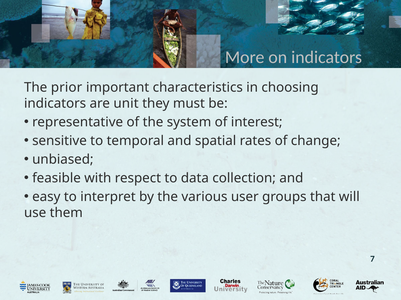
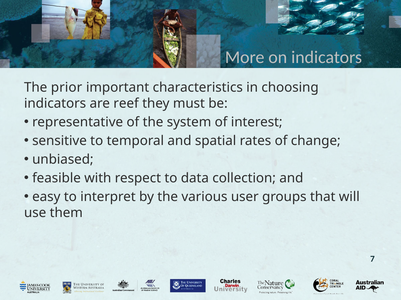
unit: unit -> reef (126, 104)
